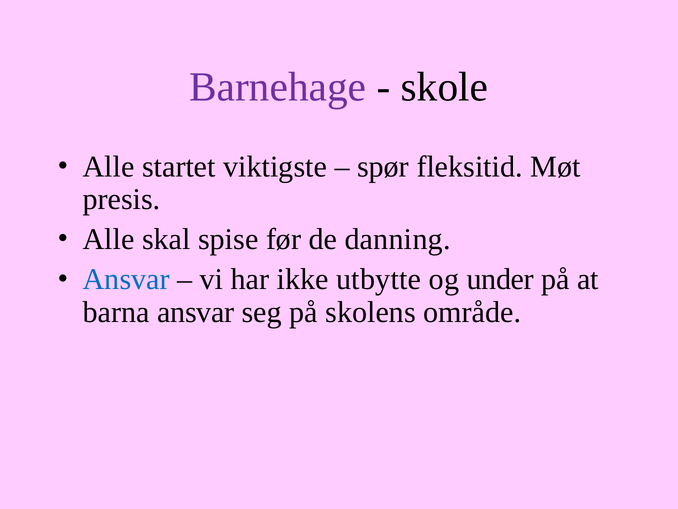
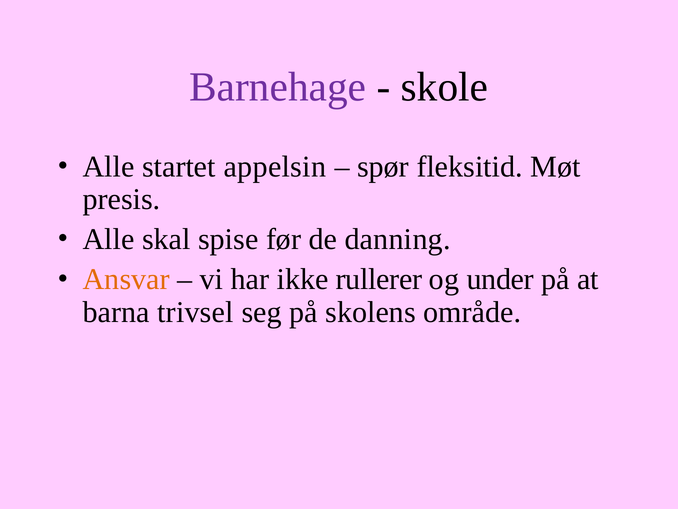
viktigste: viktigste -> appelsin (275, 166)
Ansvar colour: blue -> orange (126, 279)
utbytte: utbytte -> rullerer (379, 279)
barna ansvar: ansvar -> trivsel (195, 312)
